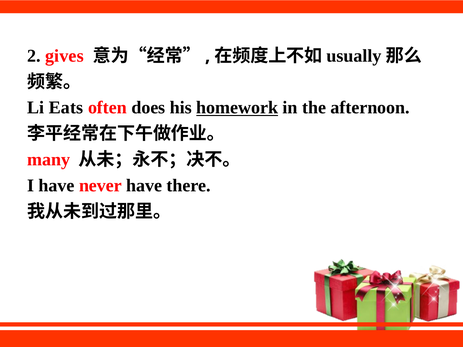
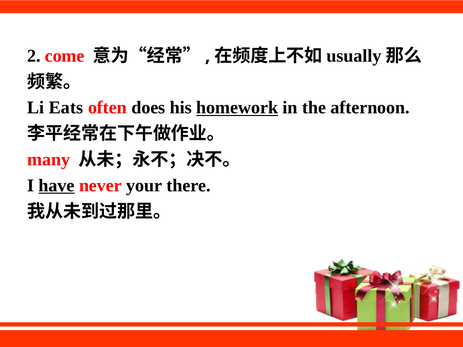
gives: gives -> come (65, 56)
have underline: none -> present (57, 186)
never have: have -> your (144, 186)
